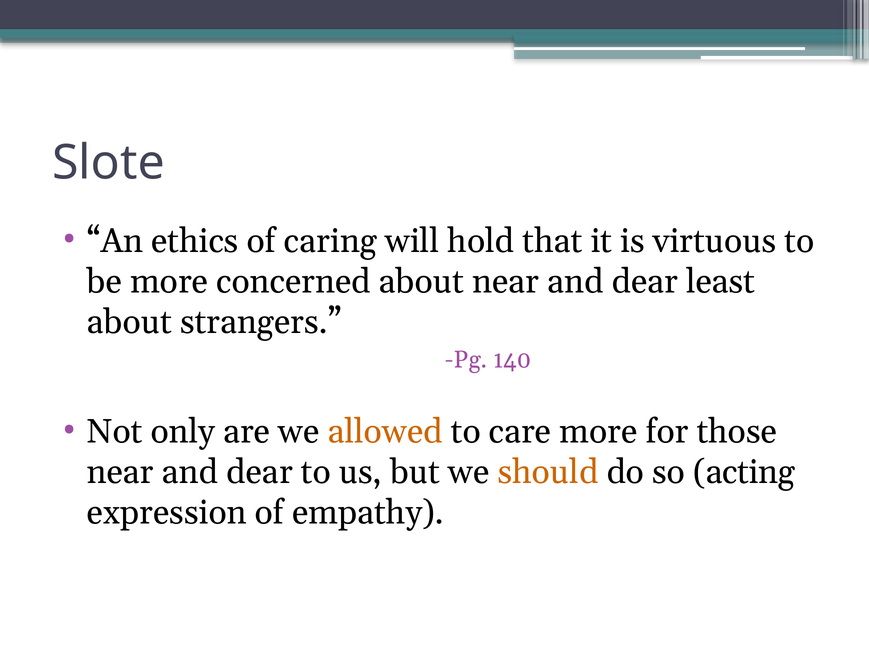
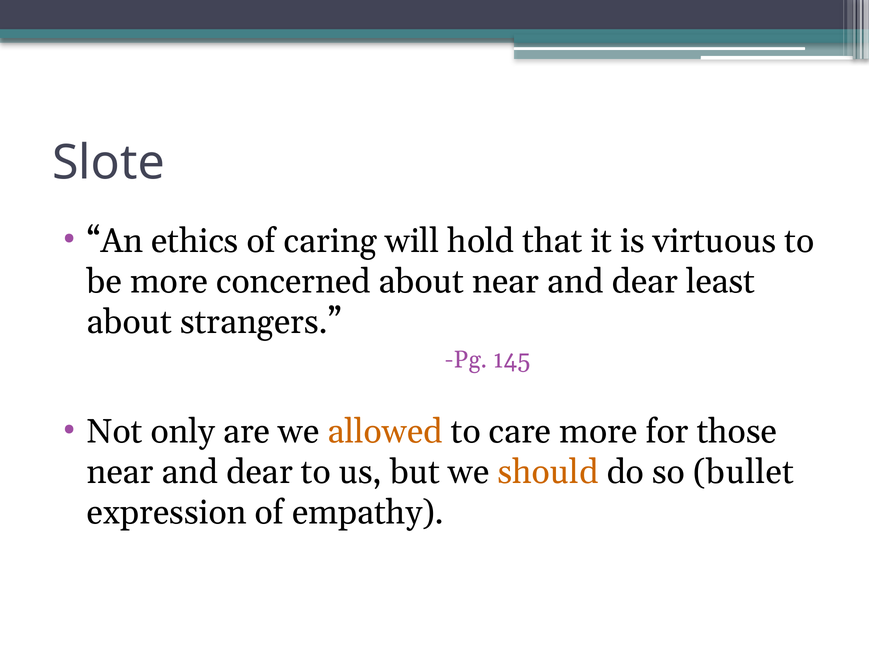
140: 140 -> 145 (512, 360)
acting: acting -> bullet (744, 472)
